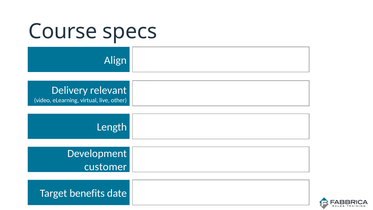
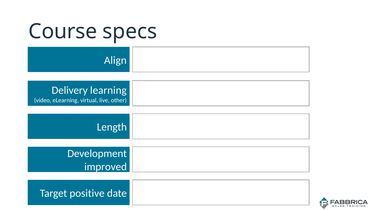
relevant: relevant -> learning (108, 90)
customer: customer -> improved (106, 167)
benefits: benefits -> positive (87, 193)
